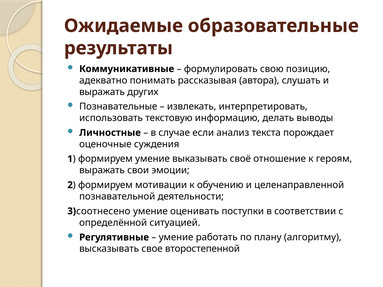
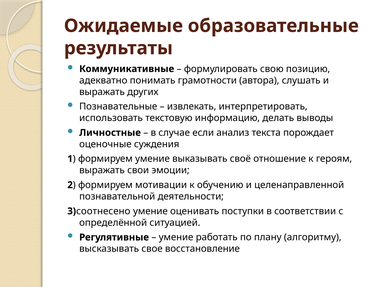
рассказывая: рассказывая -> грамотности (207, 80)
второстепенной: второстепенной -> восстановление (202, 249)
